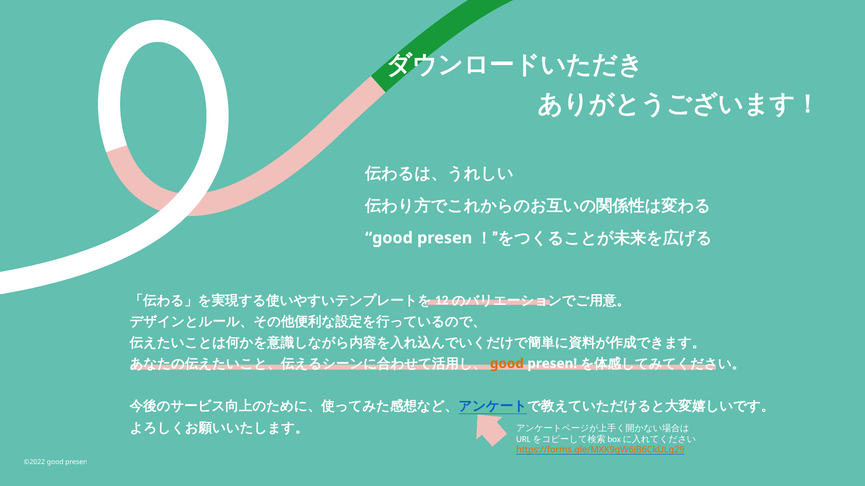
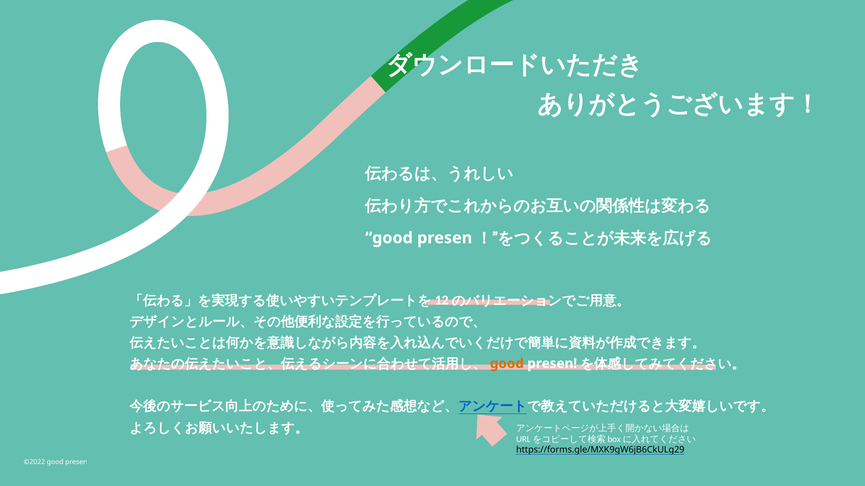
https://forms.gle/MXK9gW6jB6CkULg29 colour: orange -> black (600, 450)
